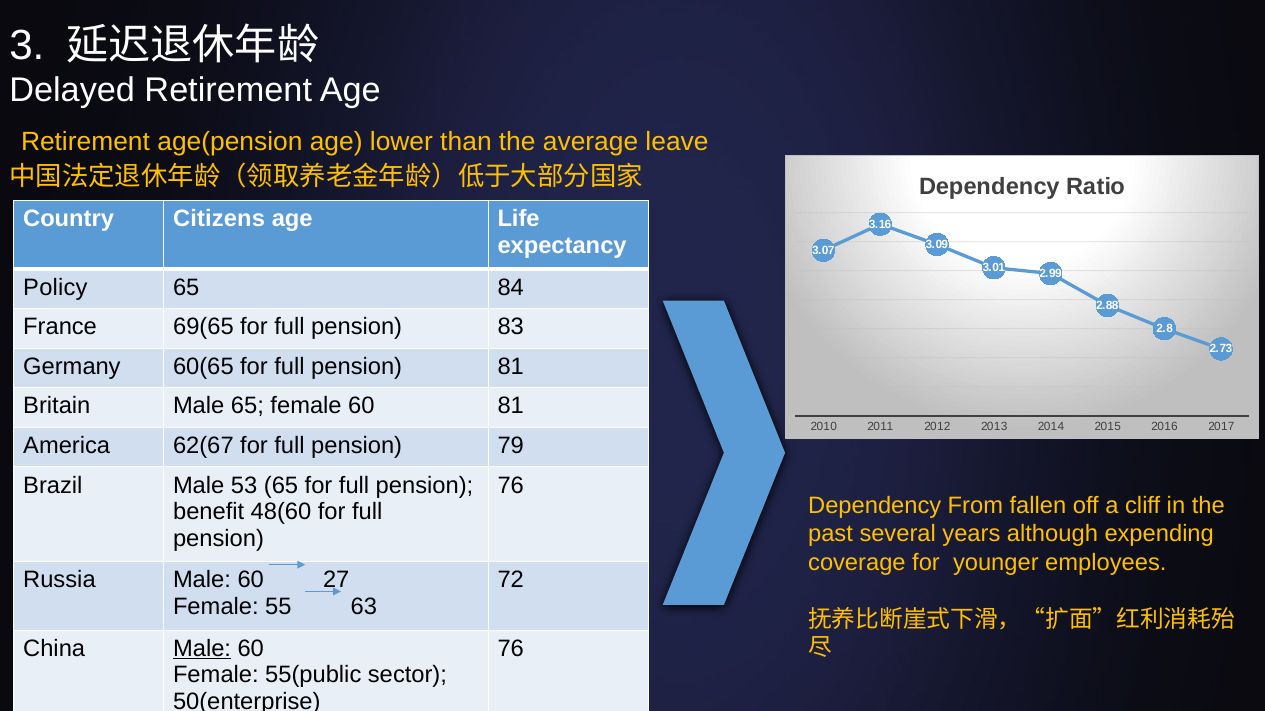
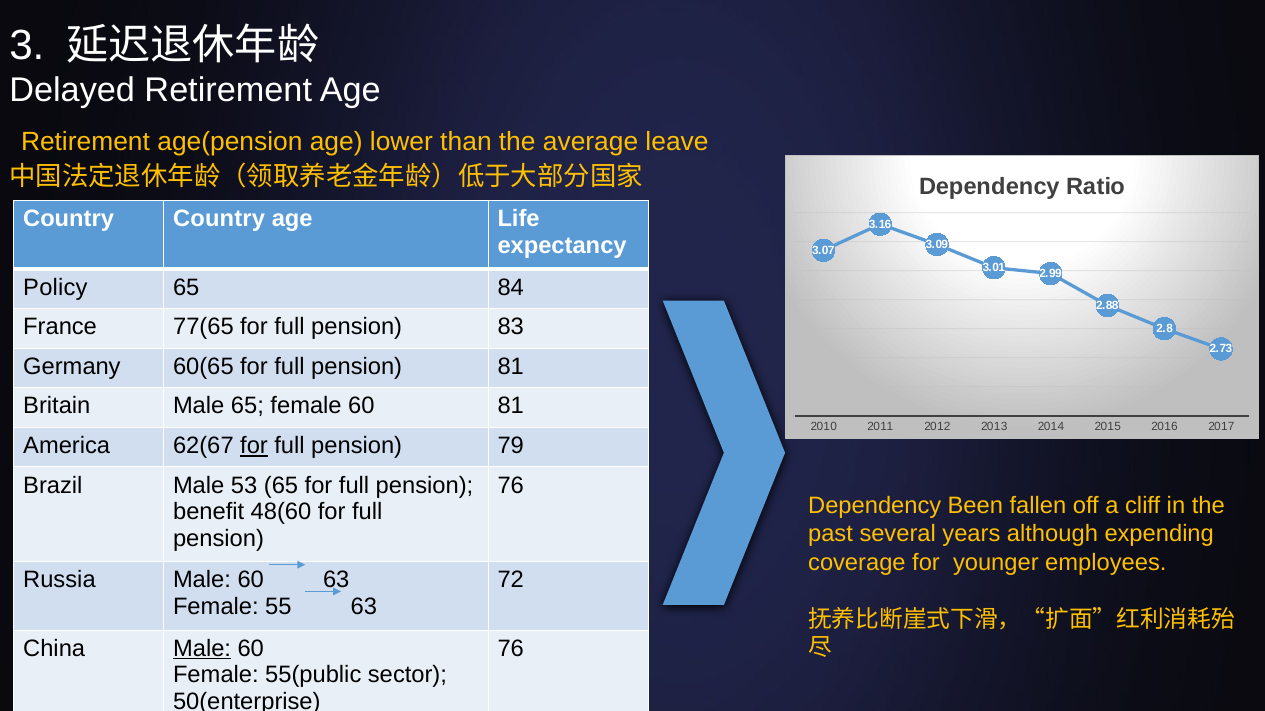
Country Citizens: Citizens -> Country (219, 219)
69(65: 69(65 -> 77(65 (203, 327)
for underline: none -> present (254, 446)
From: From -> Been (975, 506)
60 27: 27 -> 63 (336, 581)
